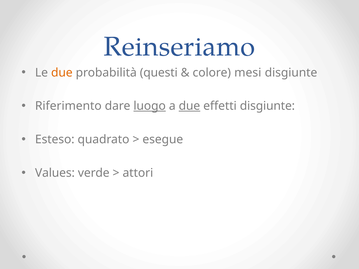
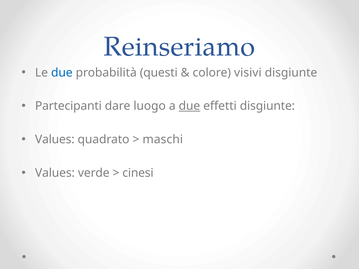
due colour: orange -> blue (62, 73)
mesi: mesi -> visivi (248, 73)
Riferimento: Riferimento -> Partecipanti (68, 106)
luogo underline: present -> none (150, 106)
Esteso: Esteso -> Values (55, 140)
esegue: esegue -> maschi (163, 140)
attori: attori -> cinesi (138, 173)
